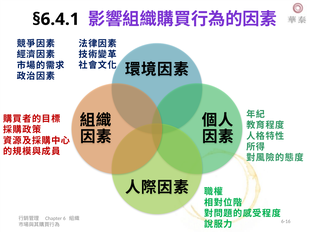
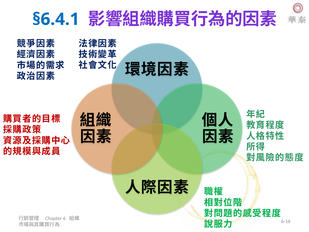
§6.4.1 colour: black -> blue (56, 19)
